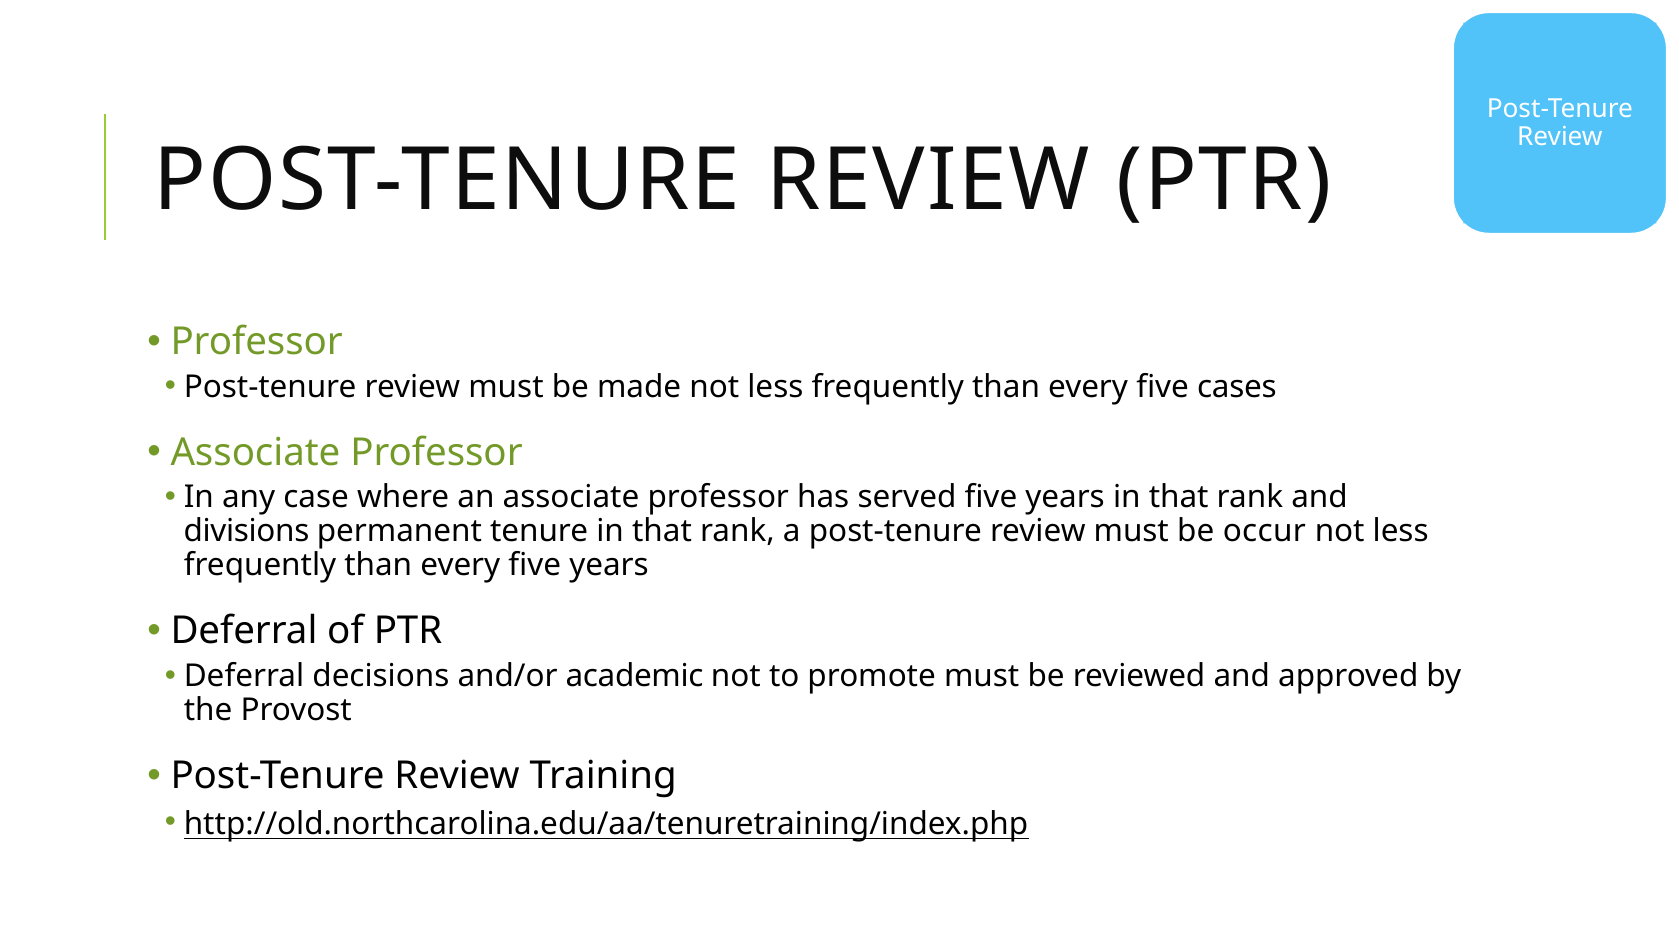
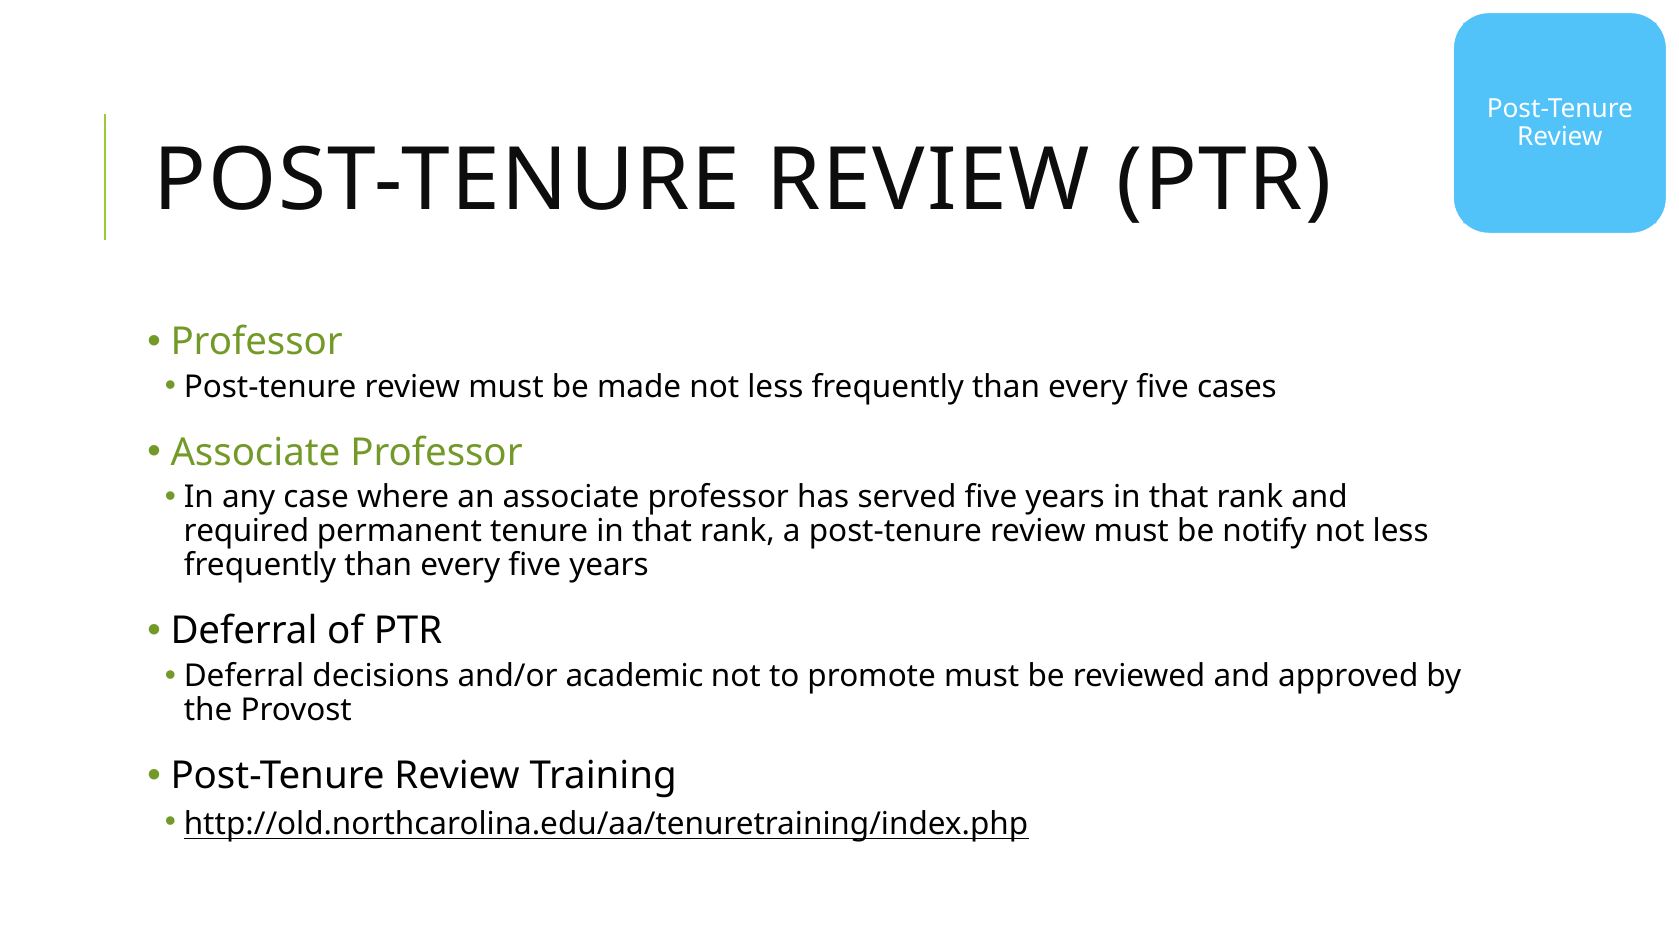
divisions: divisions -> required (246, 531)
occur: occur -> notify (1264, 531)
